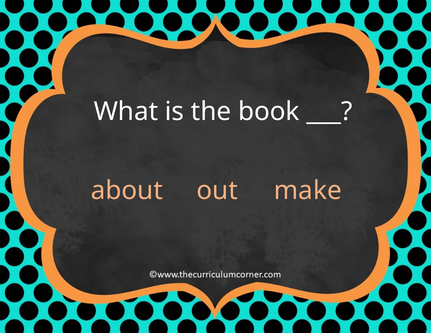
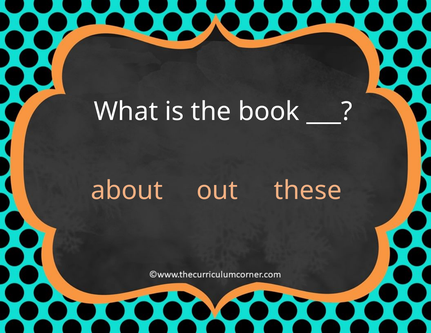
make: make -> these (308, 190)
